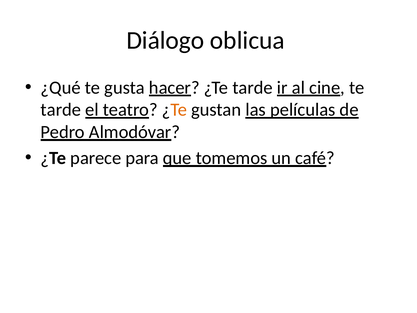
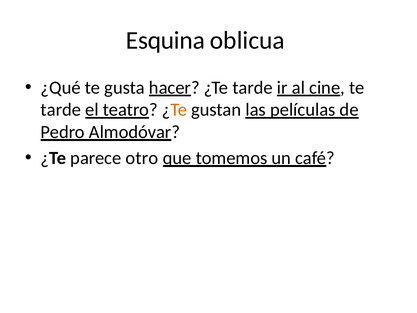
Diálogo: Diálogo -> Esquina (165, 40)
para: para -> otro (142, 158)
